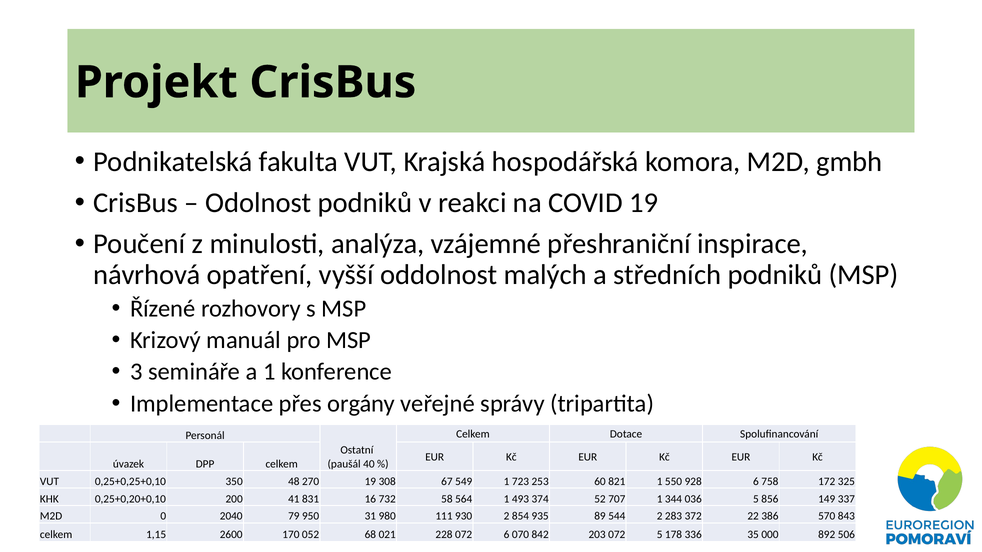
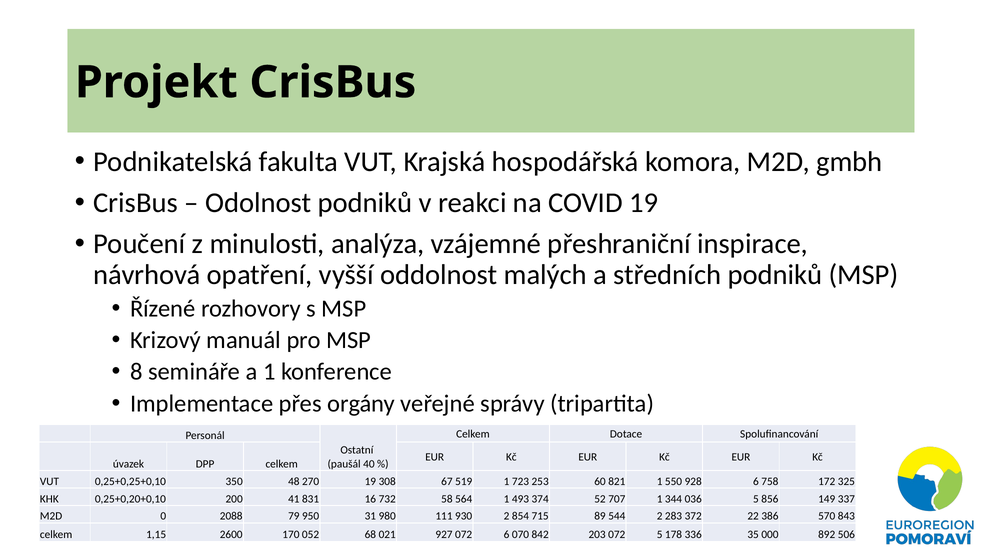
3: 3 -> 8 (136, 372)
549: 549 -> 519 (464, 482)
2040: 2040 -> 2088 (231, 517)
935: 935 -> 715 (540, 517)
228: 228 -> 927 (444, 535)
